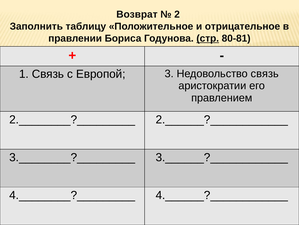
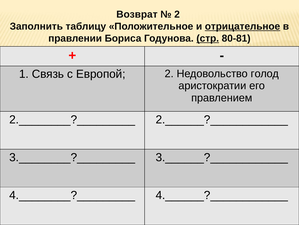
отрицательное underline: none -> present (242, 26)
Европой 3: 3 -> 2 (169, 73)
Недовольство связь: связь -> голод (265, 73)
